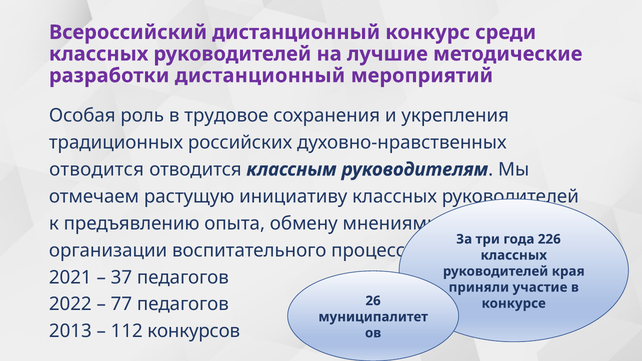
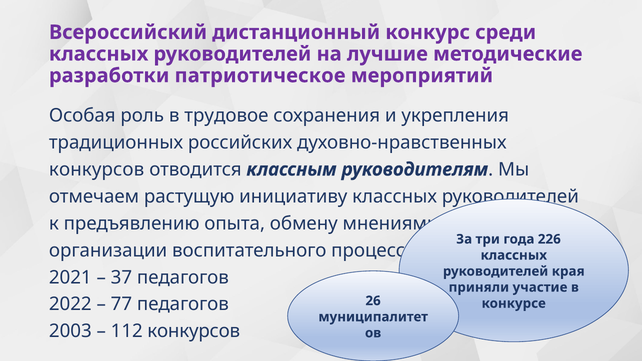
разработки дистанционный: дистанционный -> патриотическое (260, 76)
отводится: отводится -> конкурсов (97, 170)
2013: 2013 -> 2003 (70, 331)
